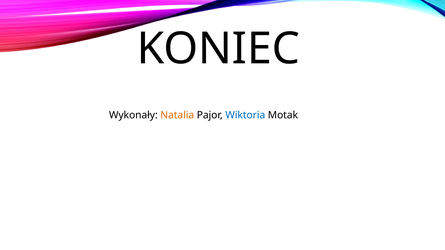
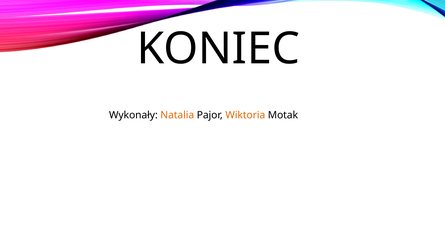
Wiktoria colour: blue -> orange (245, 115)
